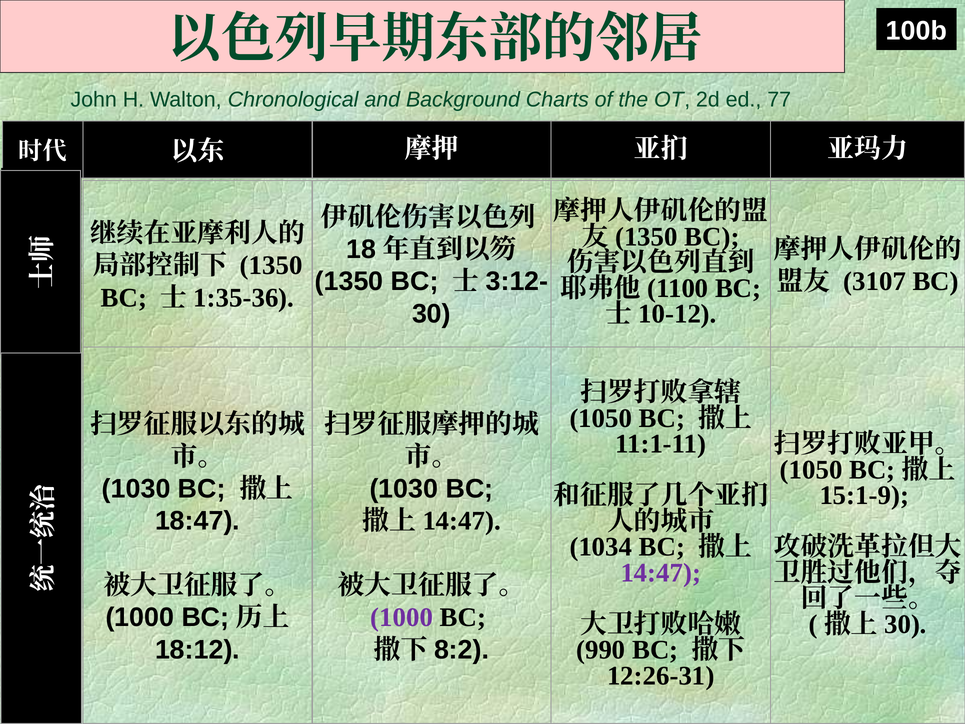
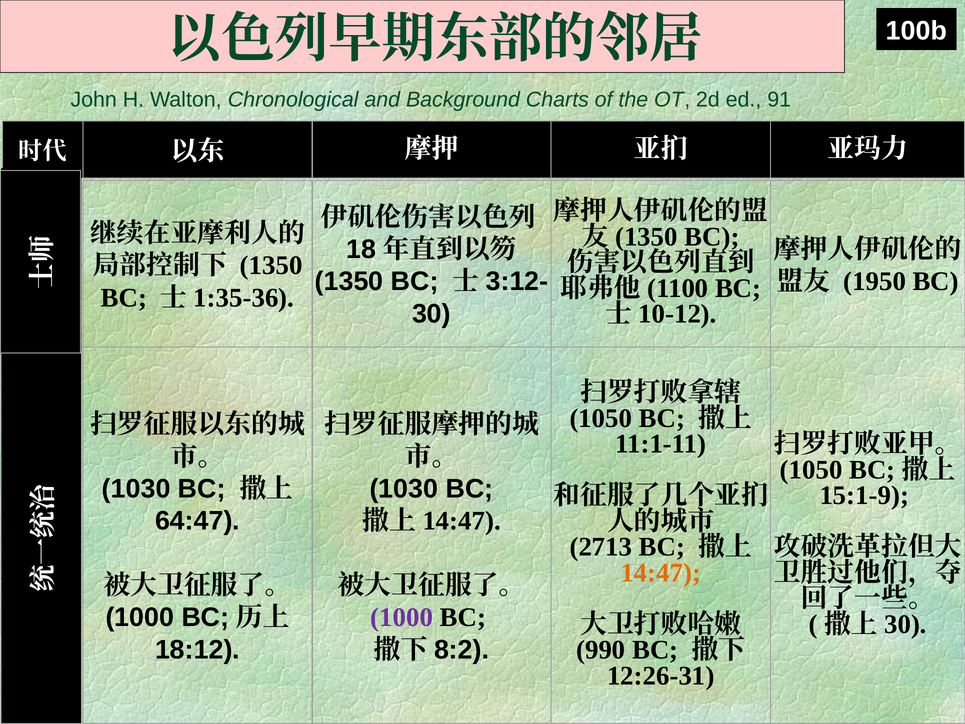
77: 77 -> 91 (779, 100)
3107: 3107 -> 1950 (875, 281)
18:47: 18:47 -> 64:47 (197, 521)
1034: 1034 -> 2713 (601, 547)
14:47 colour: purple -> orange (661, 573)
